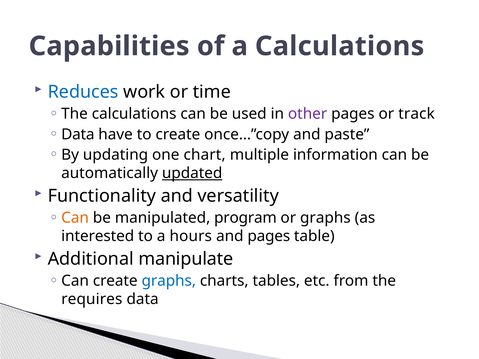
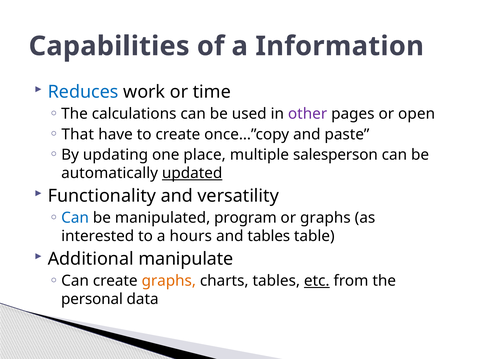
a Calculations: Calculations -> Information (340, 46)
track: track -> open (417, 114)
Data: Data -> That (78, 134)
chart: chart -> place (205, 155)
information: information -> salesperson (335, 155)
Can colour: orange -> blue (75, 218)
and pages: pages -> tables (269, 236)
graphs colour: blue -> orange (169, 281)
etc underline: none -> present (317, 281)
requires: requires -> personal (92, 299)
